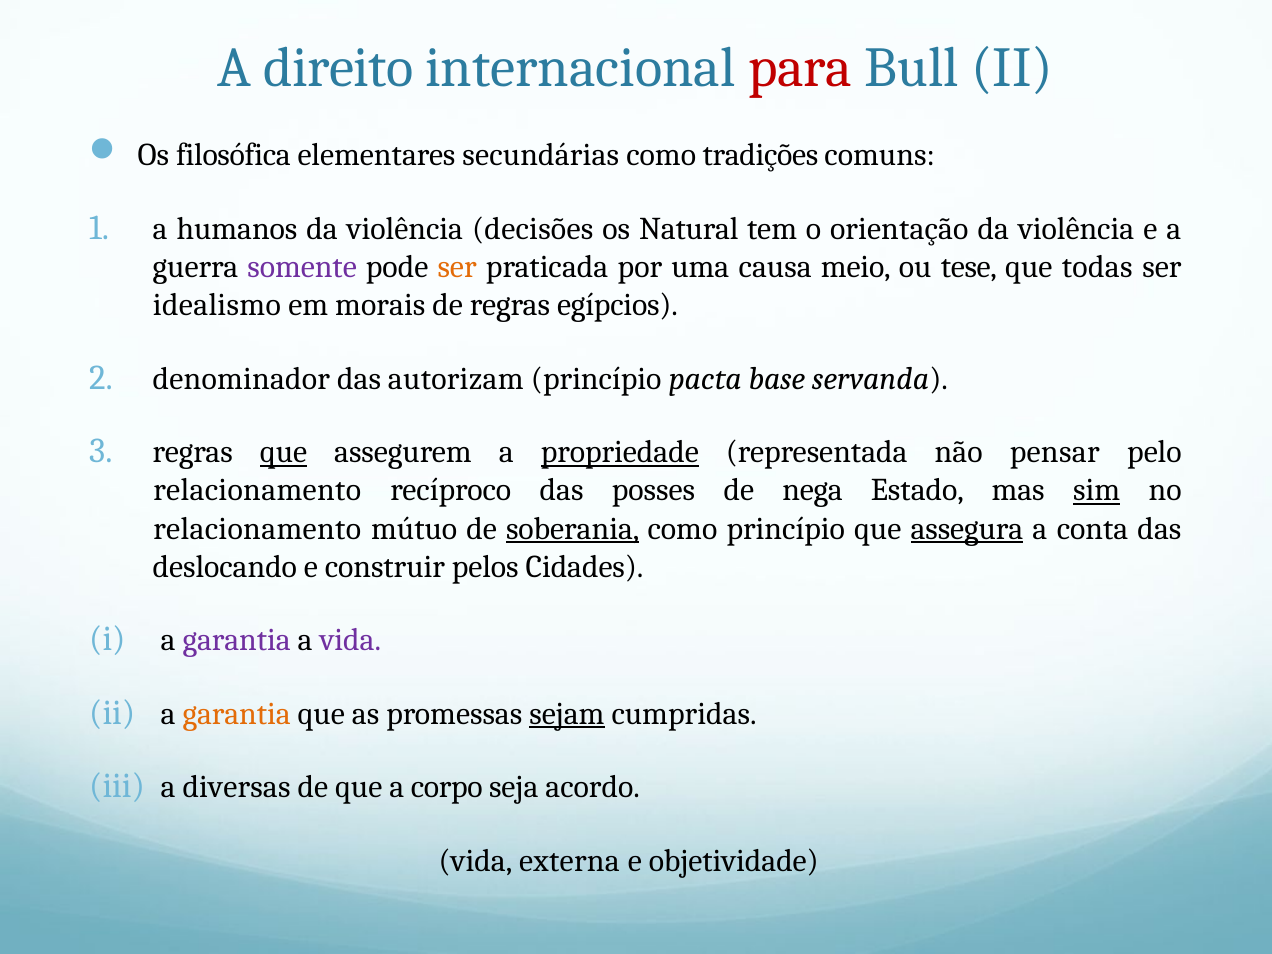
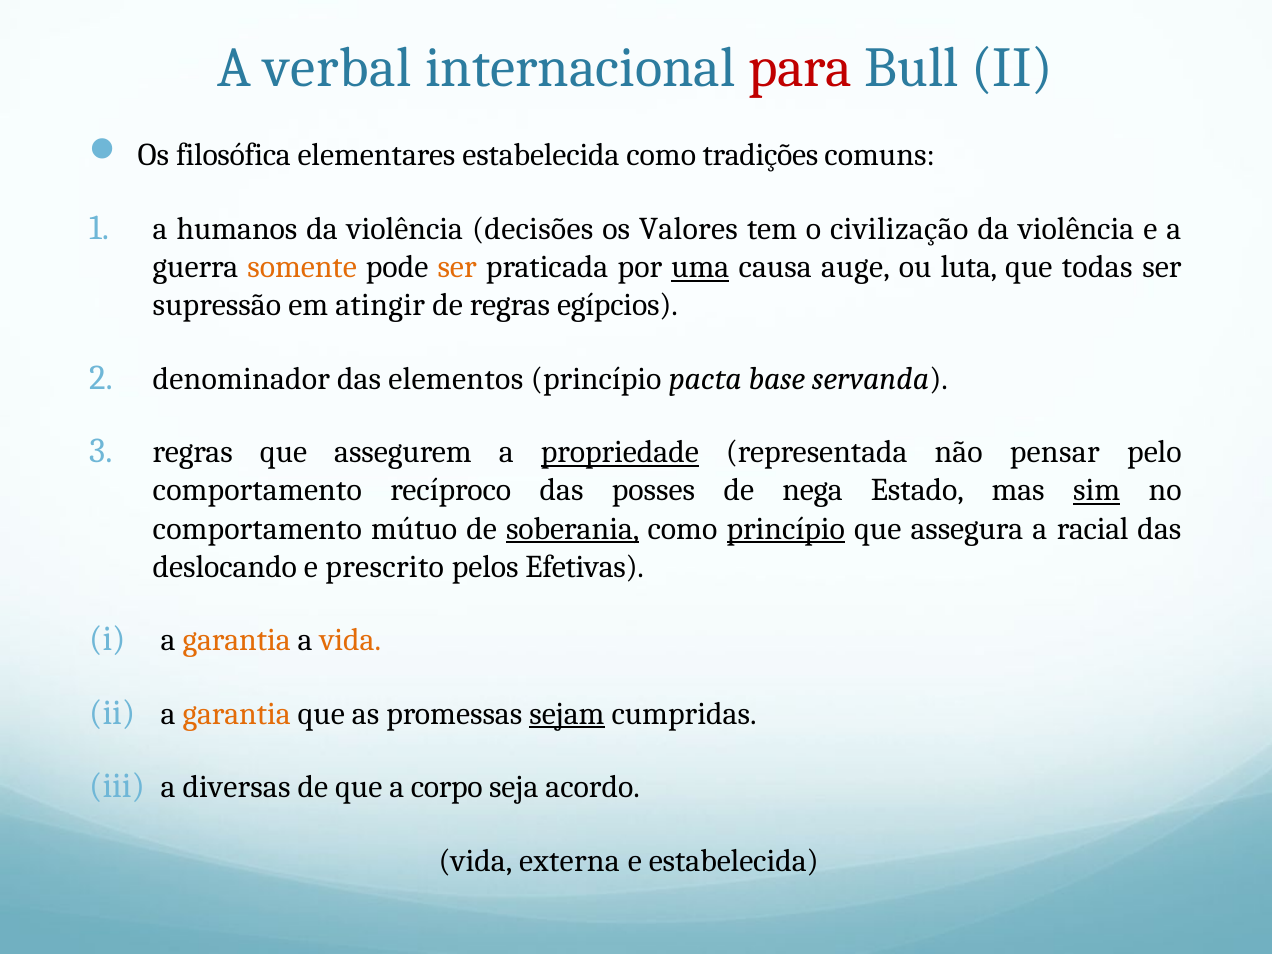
direito: direito -> verbal (338, 68)
elementares secundárias: secundárias -> estabelecida (541, 155)
Natural: Natural -> Valores (688, 229)
orientação: orientação -> civilização (899, 229)
somente colour: purple -> orange (302, 267)
uma underline: none -> present (700, 267)
meio: meio -> auge (856, 267)
tese: tese -> luta (969, 267)
idealismo: idealismo -> supressão (217, 305)
morais: morais -> atingir (380, 305)
autorizam: autorizam -> elementos (456, 379)
que underline: present -> none (283, 452)
relacionamento: relacionamento -> comportamento (257, 490)
relacionamento: relacionamento -> comportamento (257, 529)
princípio underline: none -> present (786, 529)
assegura underline: present -> none (967, 529)
conta: conta -> racial (1093, 529)
construir: construir -> prescrito (385, 567)
Cidades: Cidades -> Efetivas (585, 567)
garantia colour: purple -> orange (237, 640)
vida colour: purple -> orange (350, 640)
e objetividade: objetividade -> estabelecida (734, 861)
